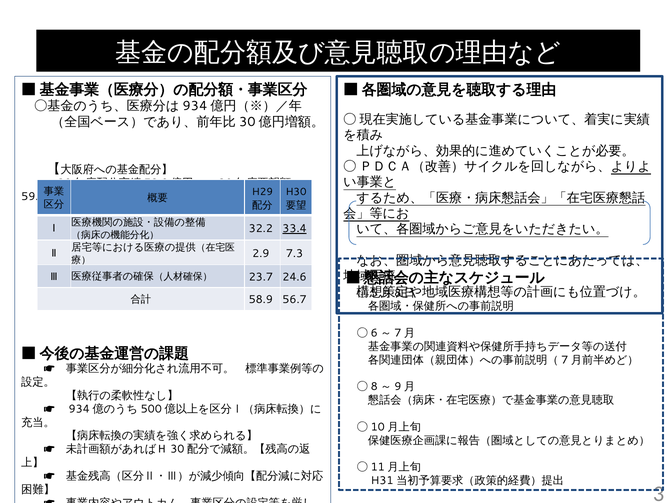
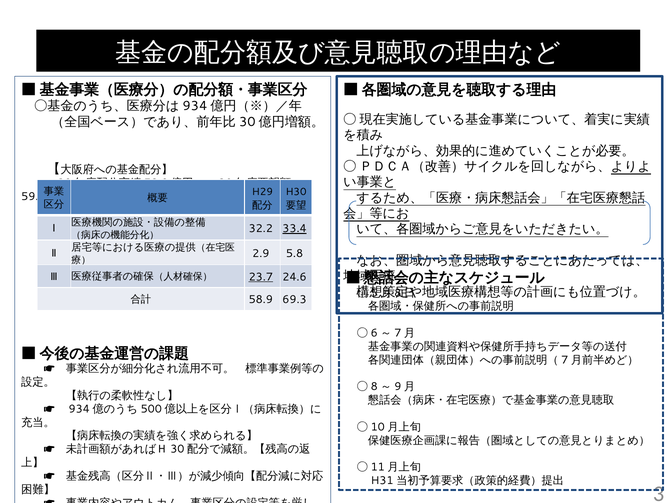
7.3: 7.3 -> 5.8 (295, 253)
23.7 underline: none -> present (261, 277)
56.7: 56.7 -> 69.3 (295, 300)
